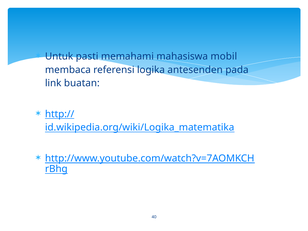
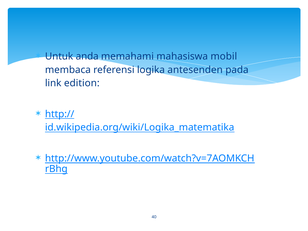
pasti: pasti -> anda (87, 56)
buatan: buatan -> edition (82, 83)
